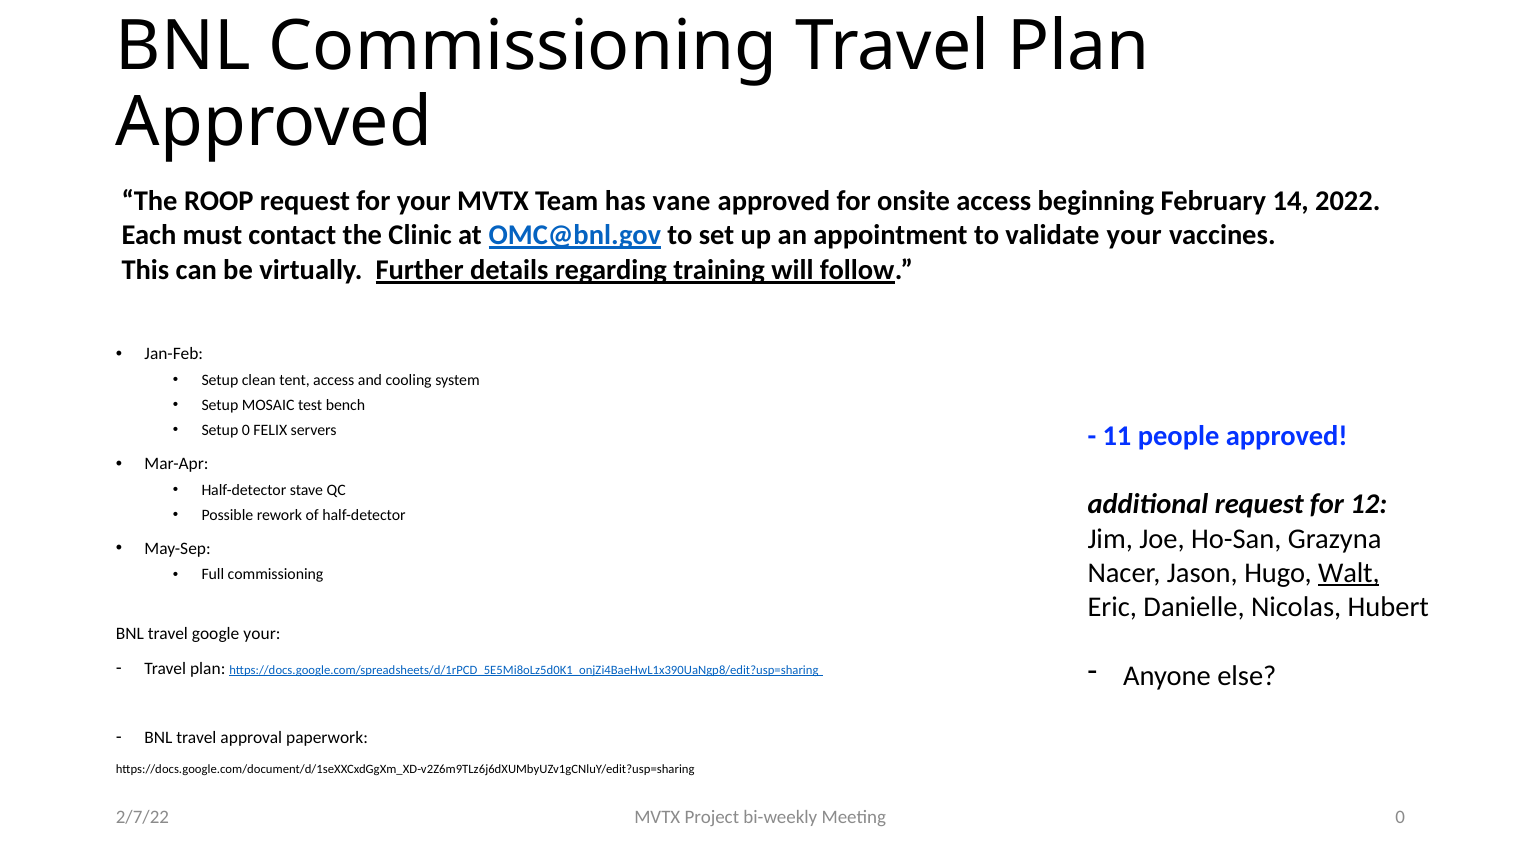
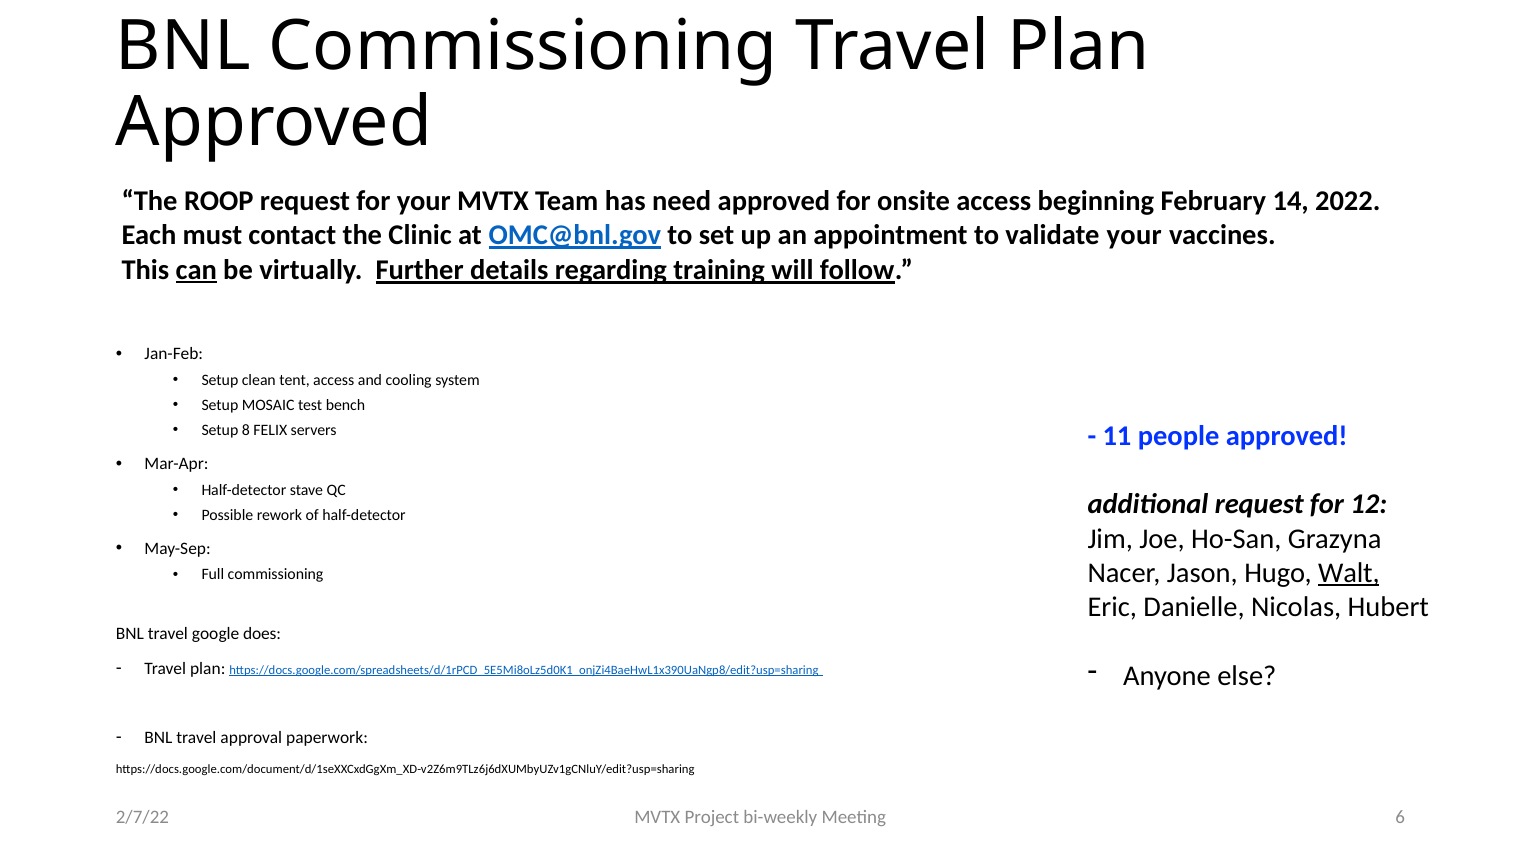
vane: vane -> need (682, 201)
can underline: none -> present (196, 270)
Setup 0: 0 -> 8 (246, 430)
google your: your -> does (262, 633)
Meeting 0: 0 -> 6 (1400, 817)
